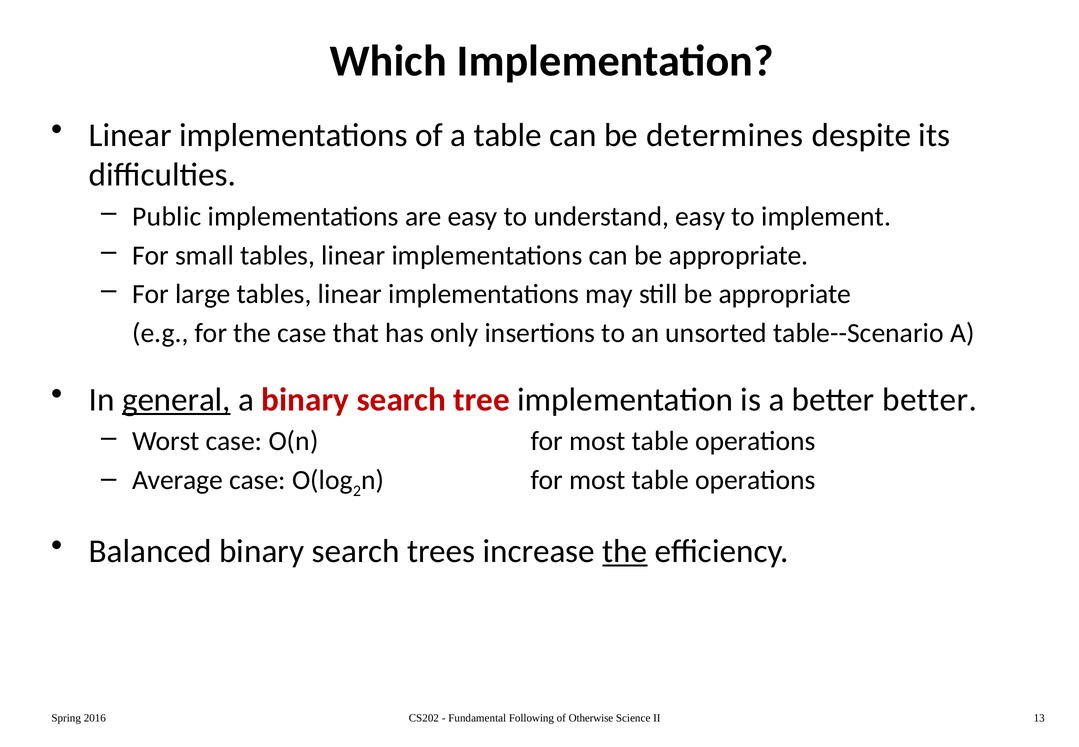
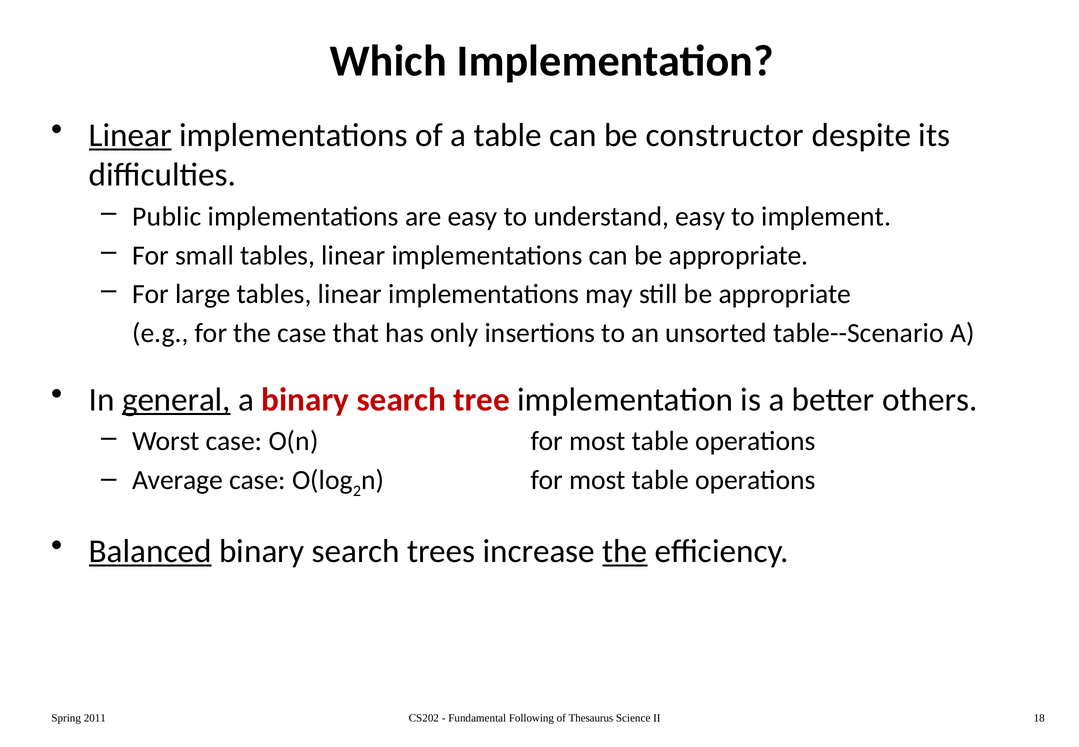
Linear underline: none -> present (130, 135)
determines: determines -> constructor (725, 135)
better better: better -> others (930, 400)
Balanced underline: none -> present (150, 551)
2016: 2016 -> 2011 (95, 718)
Otherwise: Otherwise -> Thesaurus (591, 718)
13: 13 -> 18 (1039, 718)
